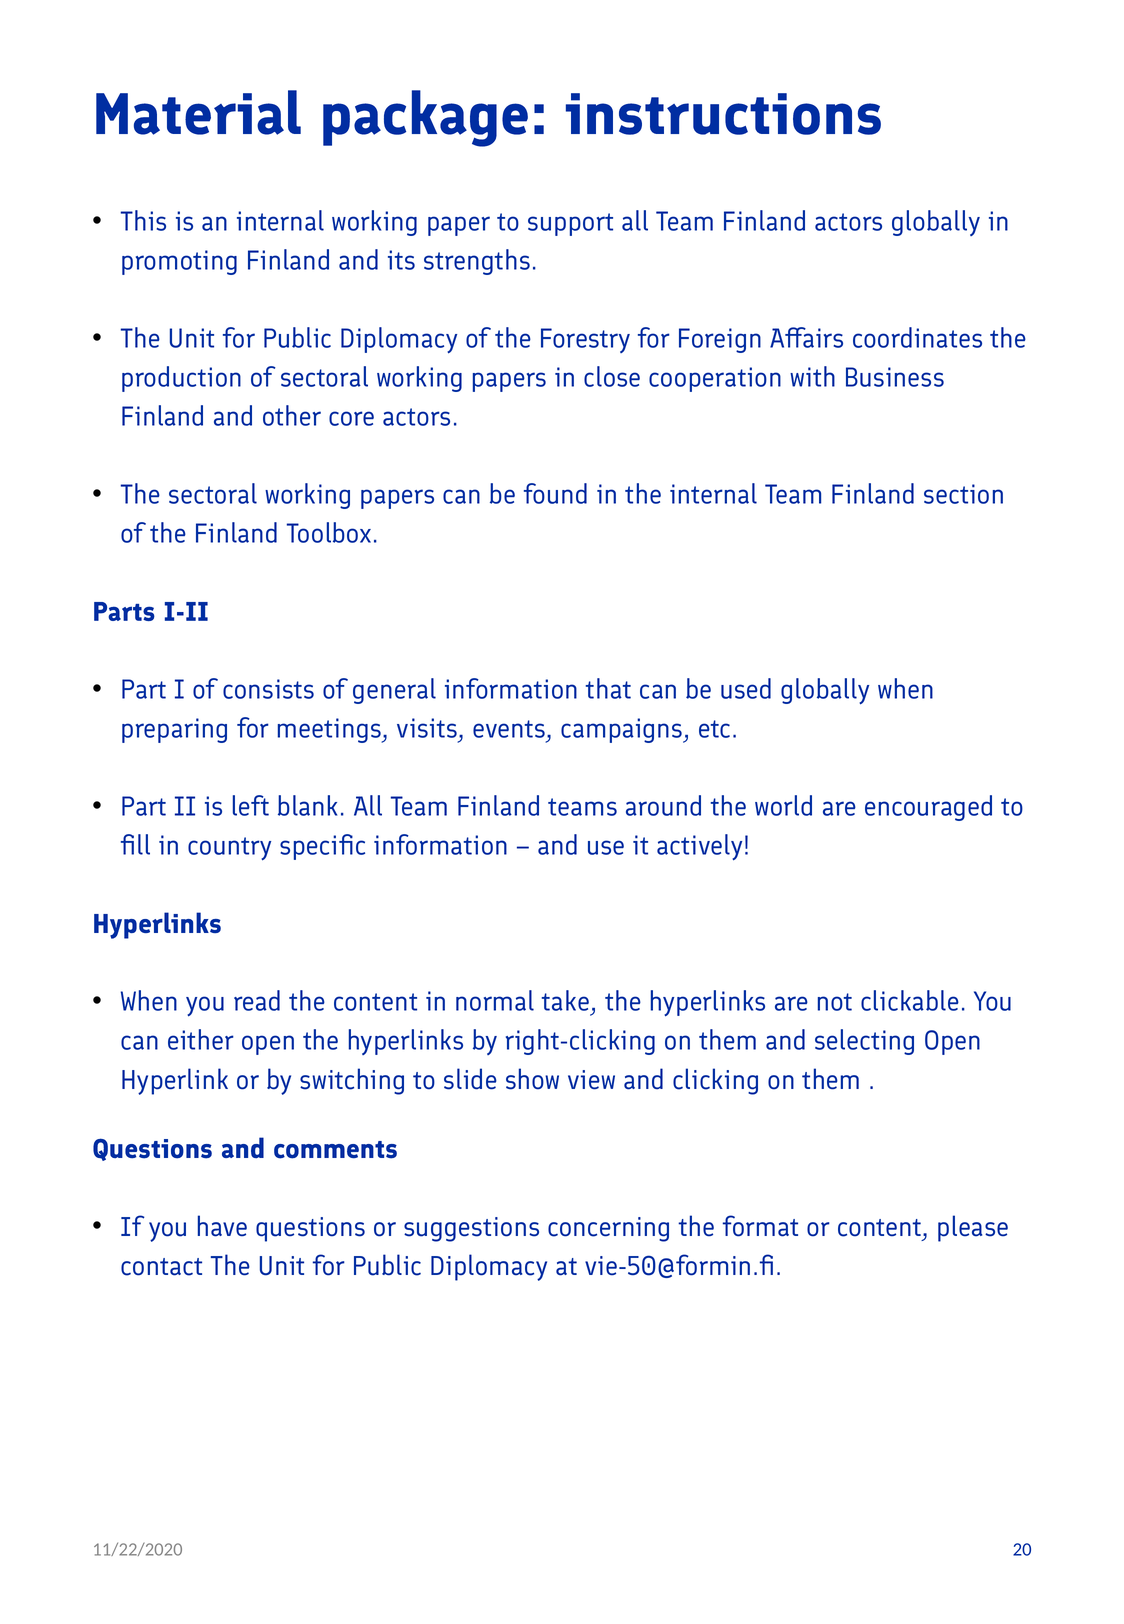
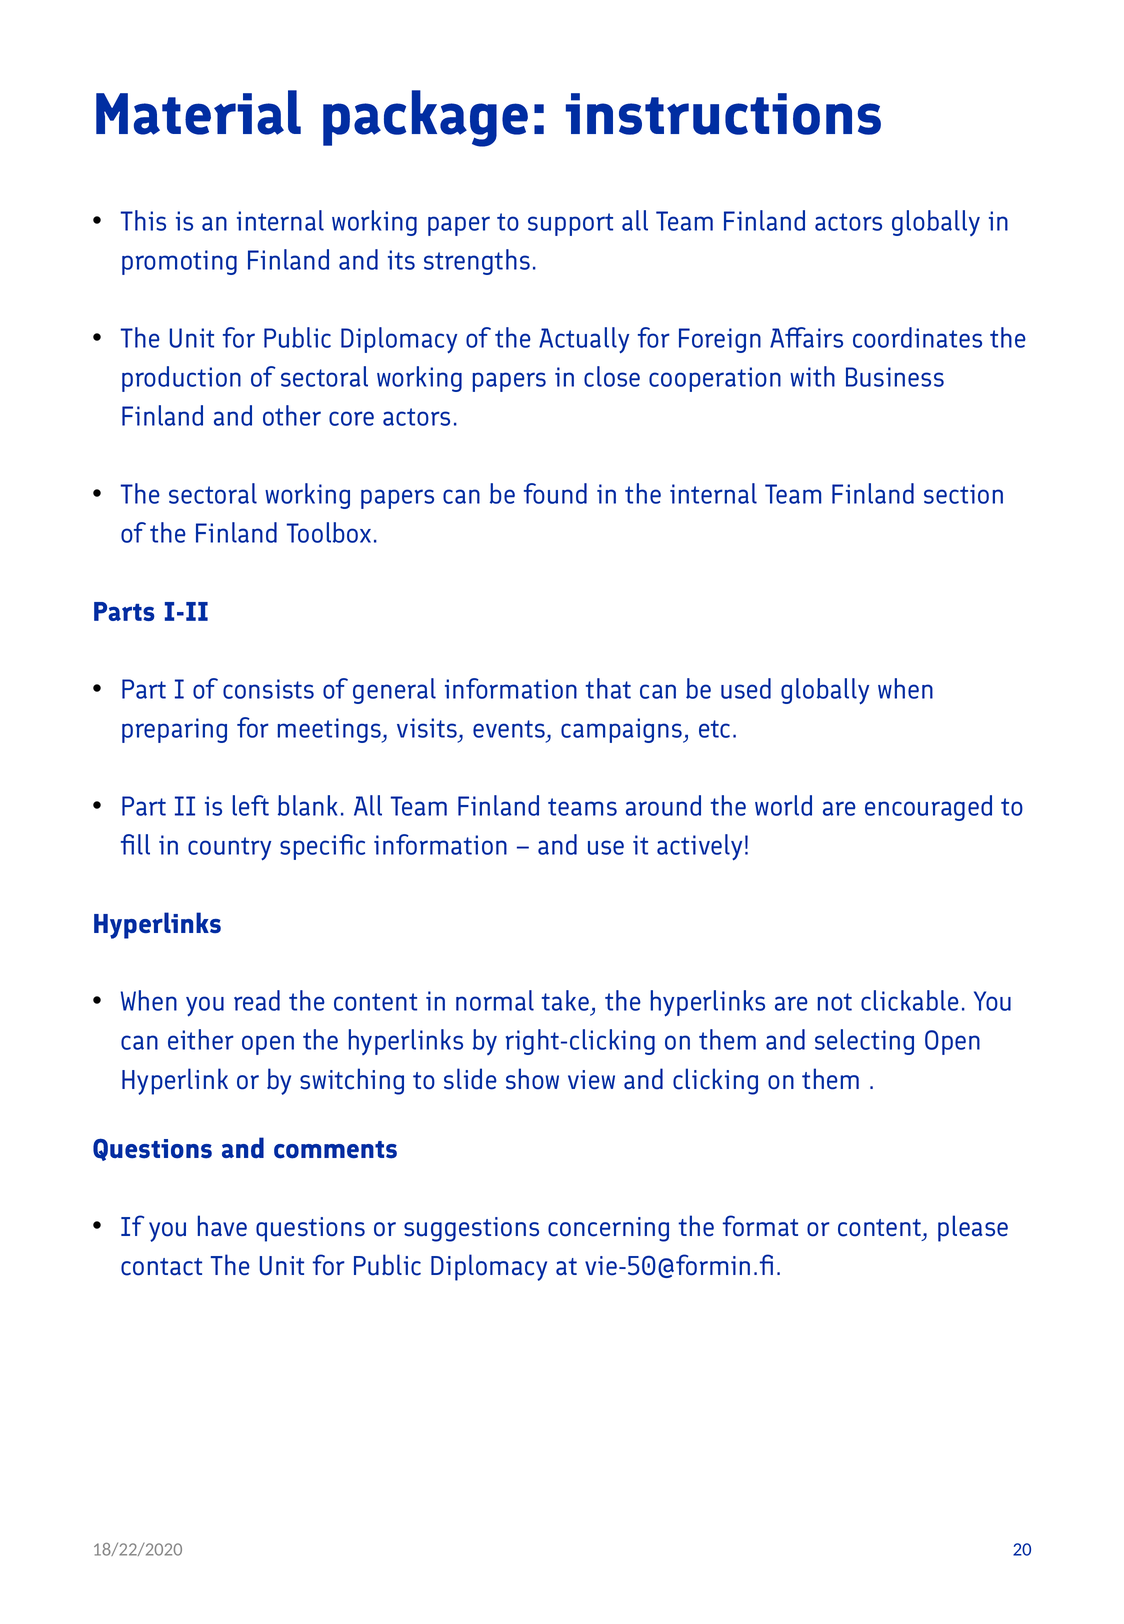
Forestry: Forestry -> Actually (585, 339)
11/22/2020: 11/22/2020 -> 18/22/2020 (138, 1549)
